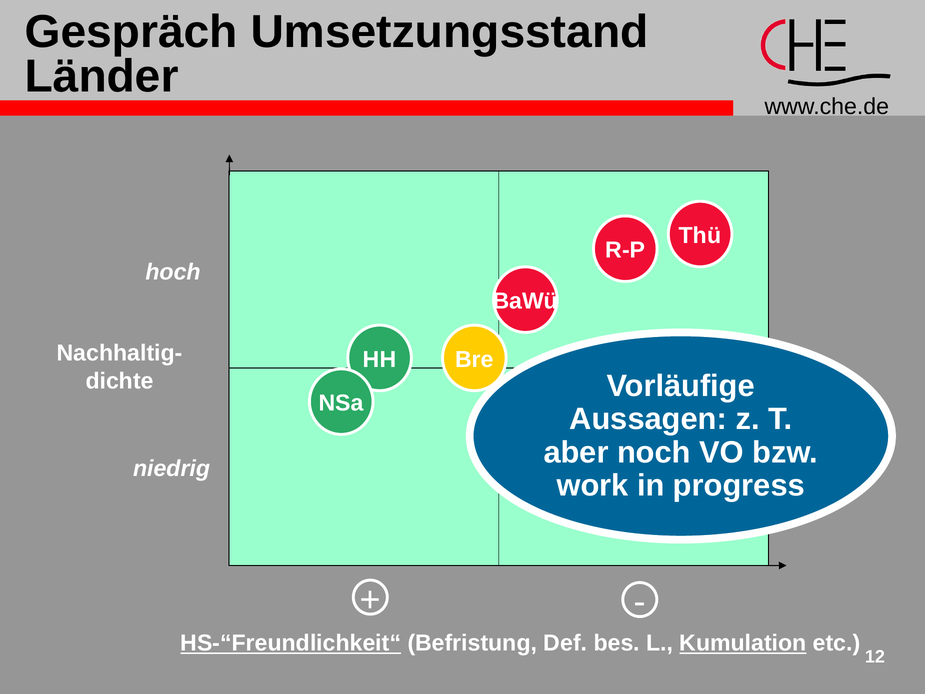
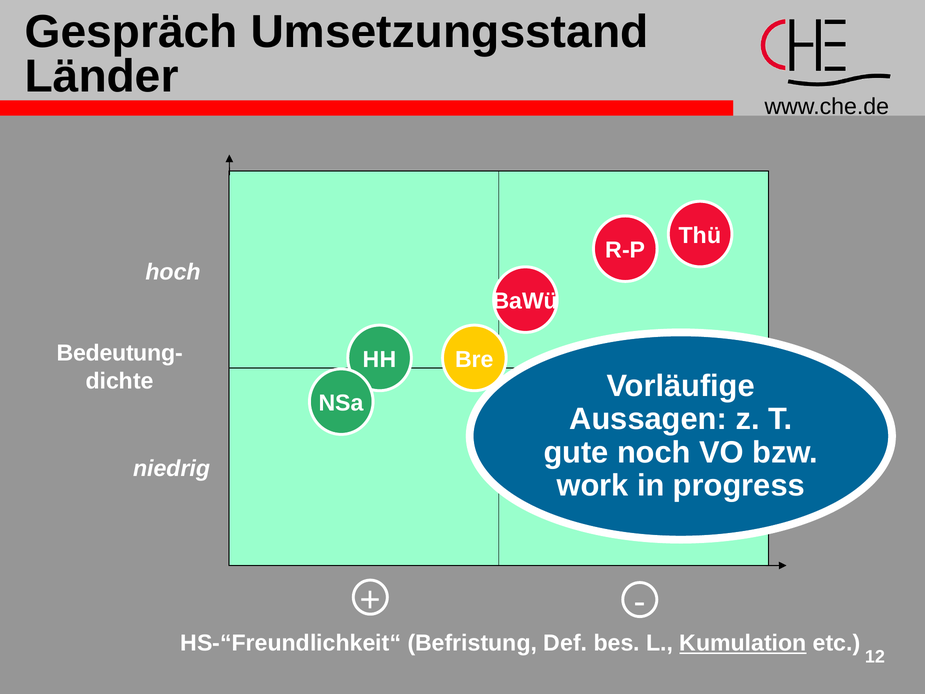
Nachhaltig-: Nachhaltig- -> Bedeutung- (120, 353)
aber: aber -> gute (576, 452)
HS-“Freundlichkeit“ underline: present -> none (291, 643)
